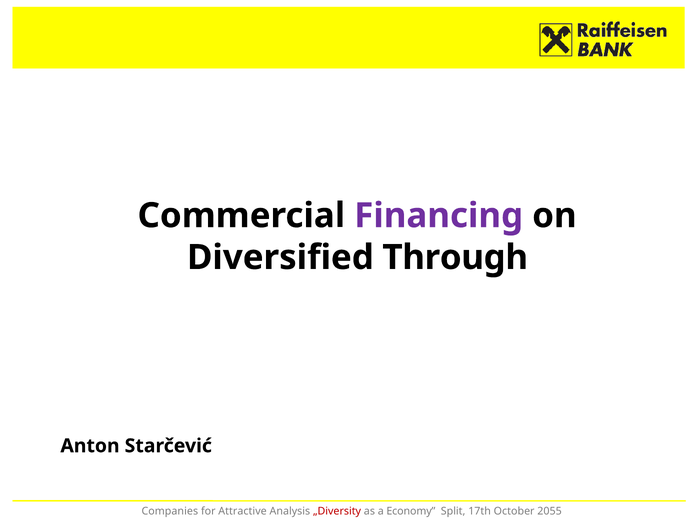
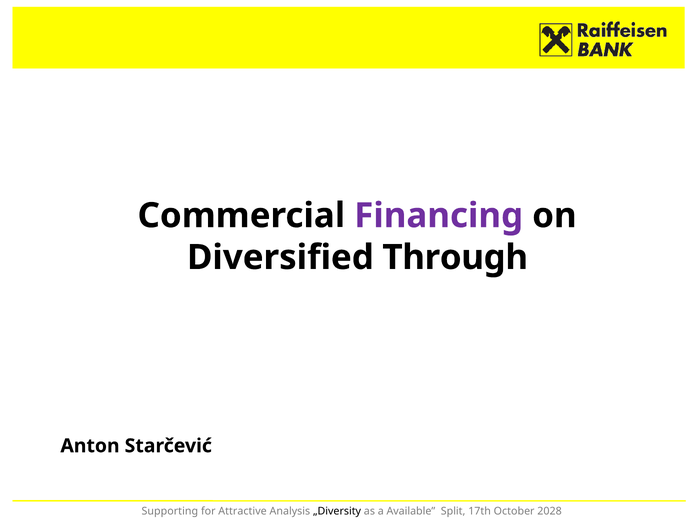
Companies: Companies -> Supporting (170, 512)
„Diversity colour: red -> black (337, 512)
Economy: Economy -> Available (411, 512)
2055: 2055 -> 2028 (550, 512)
